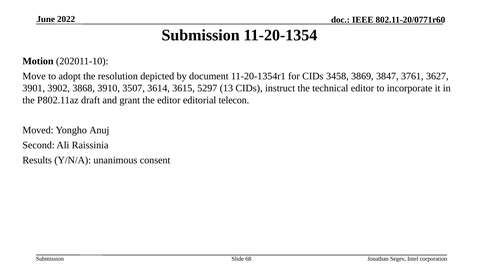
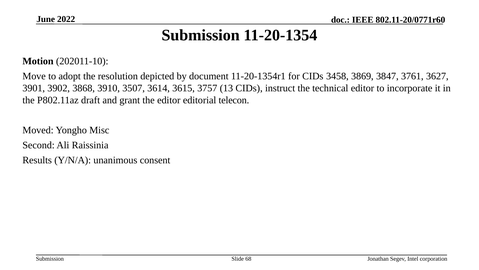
5297: 5297 -> 3757 (207, 88)
Anuj: Anuj -> Misc (99, 130)
